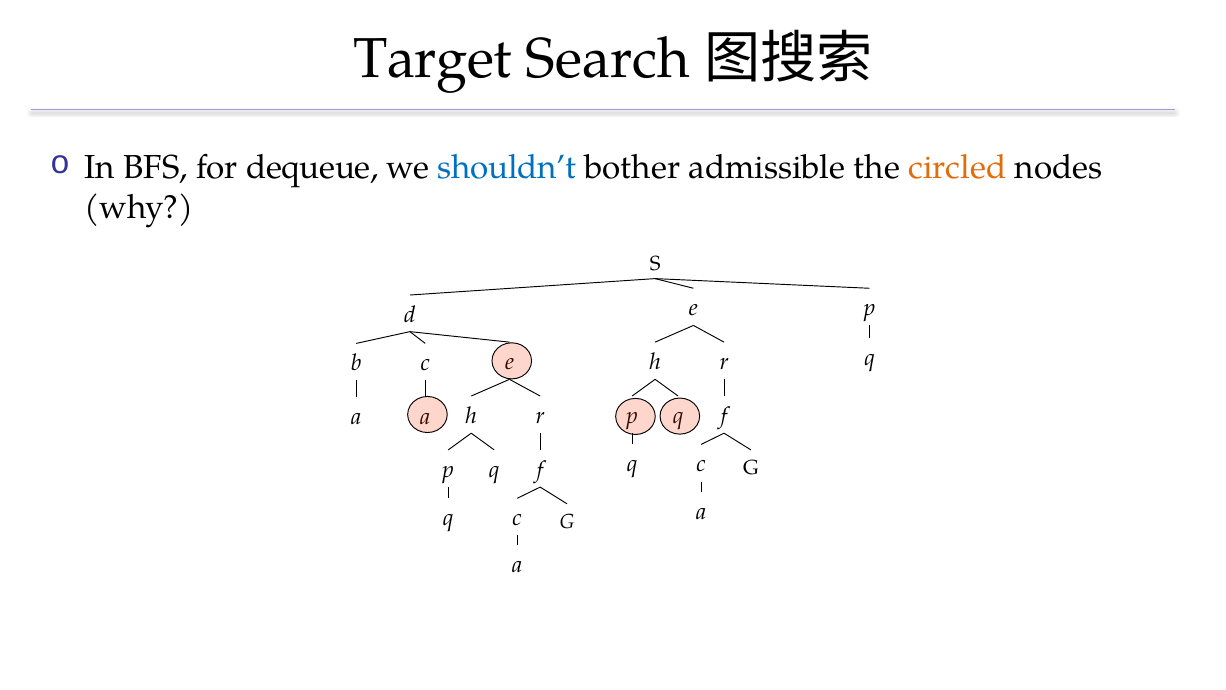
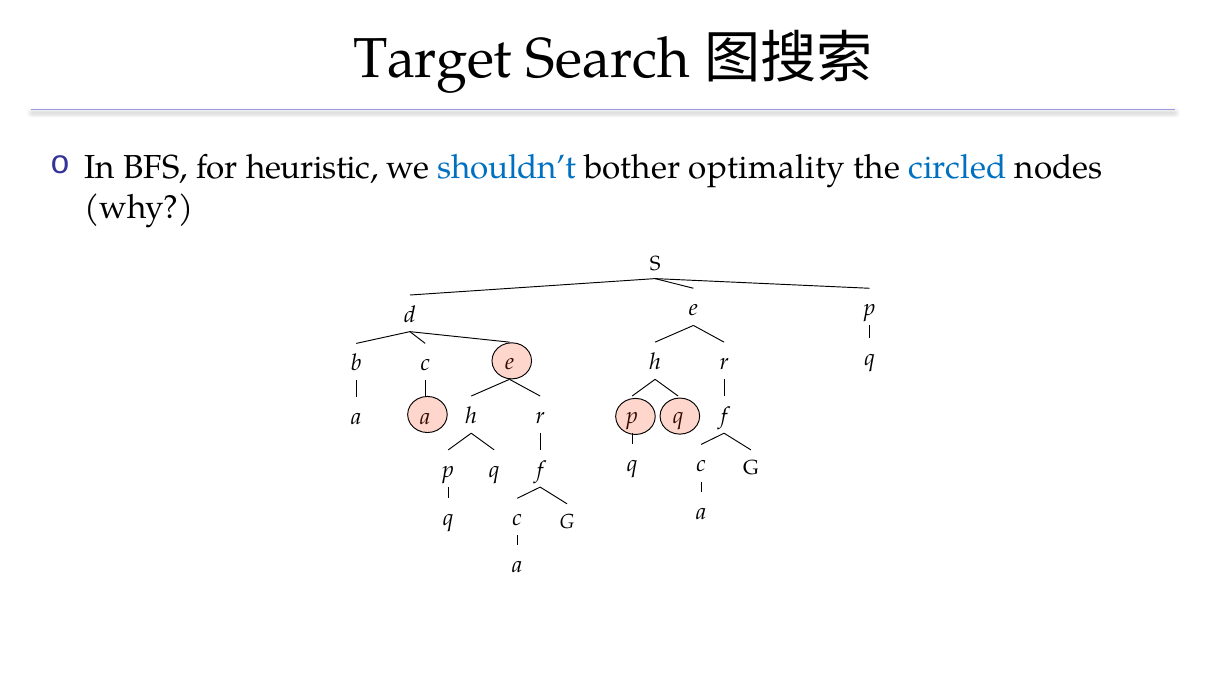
dequeue: dequeue -> heuristic (312, 167)
admissible: admissible -> optimality (767, 167)
circled colour: orange -> blue (957, 167)
